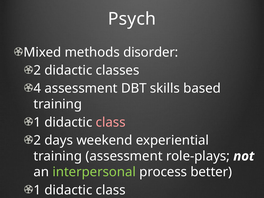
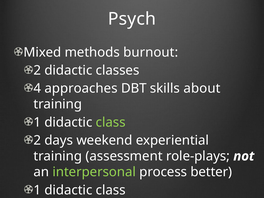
disorder: disorder -> burnout (151, 52)
4 assessment: assessment -> approaches (81, 88)
based: based -> about (202, 88)
class colour: pink -> light green (111, 122)
